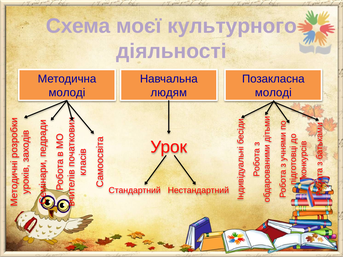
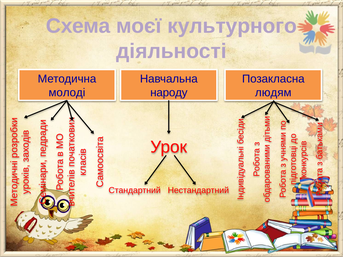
людям: людям -> народу (169, 93)
молоді: молоді -> людям (273, 93)
